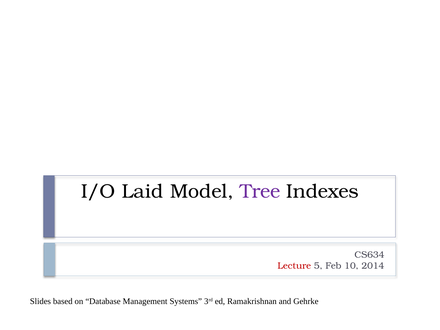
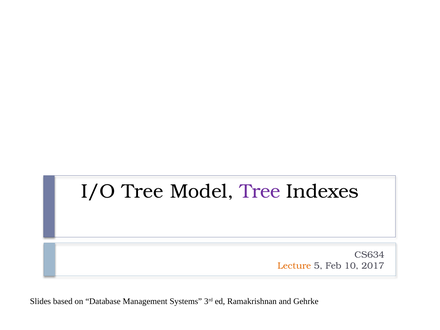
I/O Laid: Laid -> Tree (143, 191)
Lecture colour: red -> orange (294, 266)
2014: 2014 -> 2017 (373, 266)
